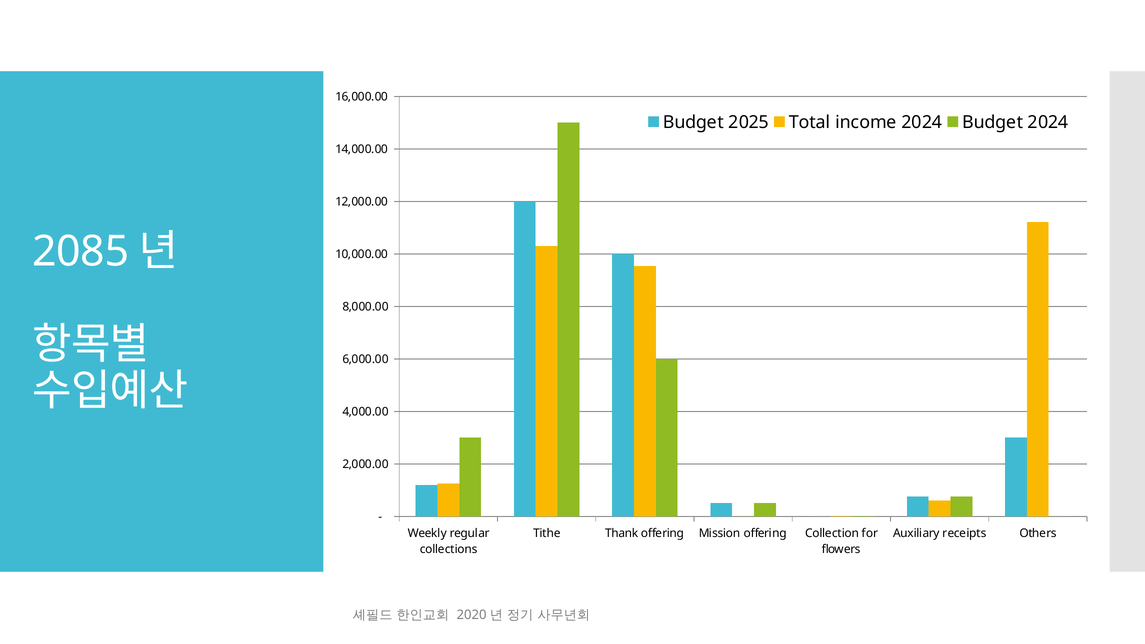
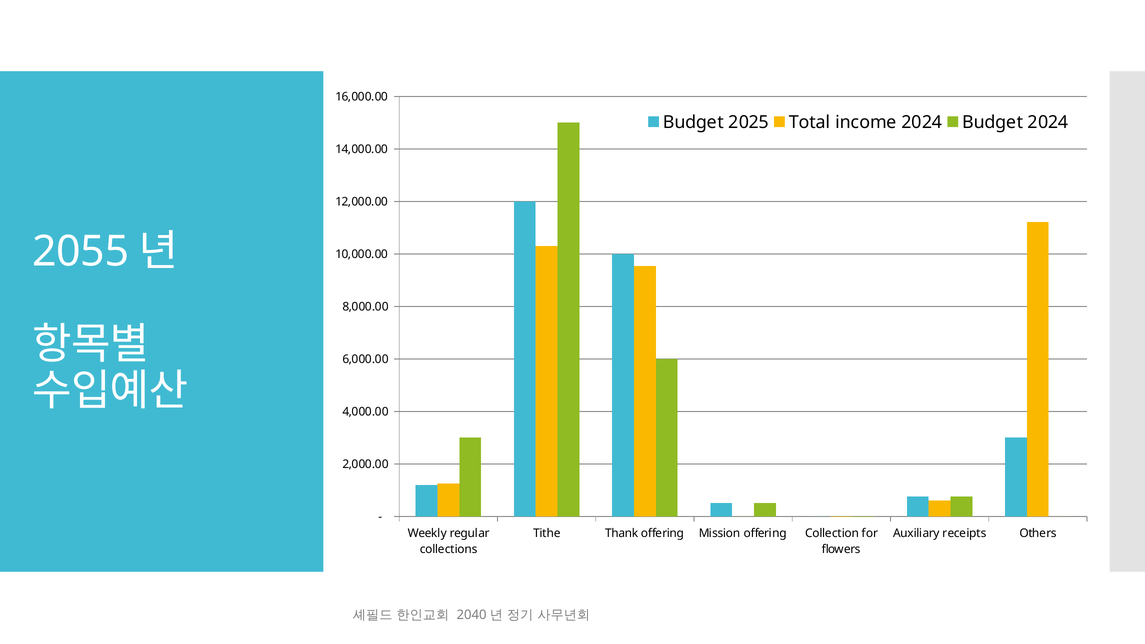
2085: 2085 -> 2055 (81, 252)
2020: 2020 -> 2040 (472, 615)
